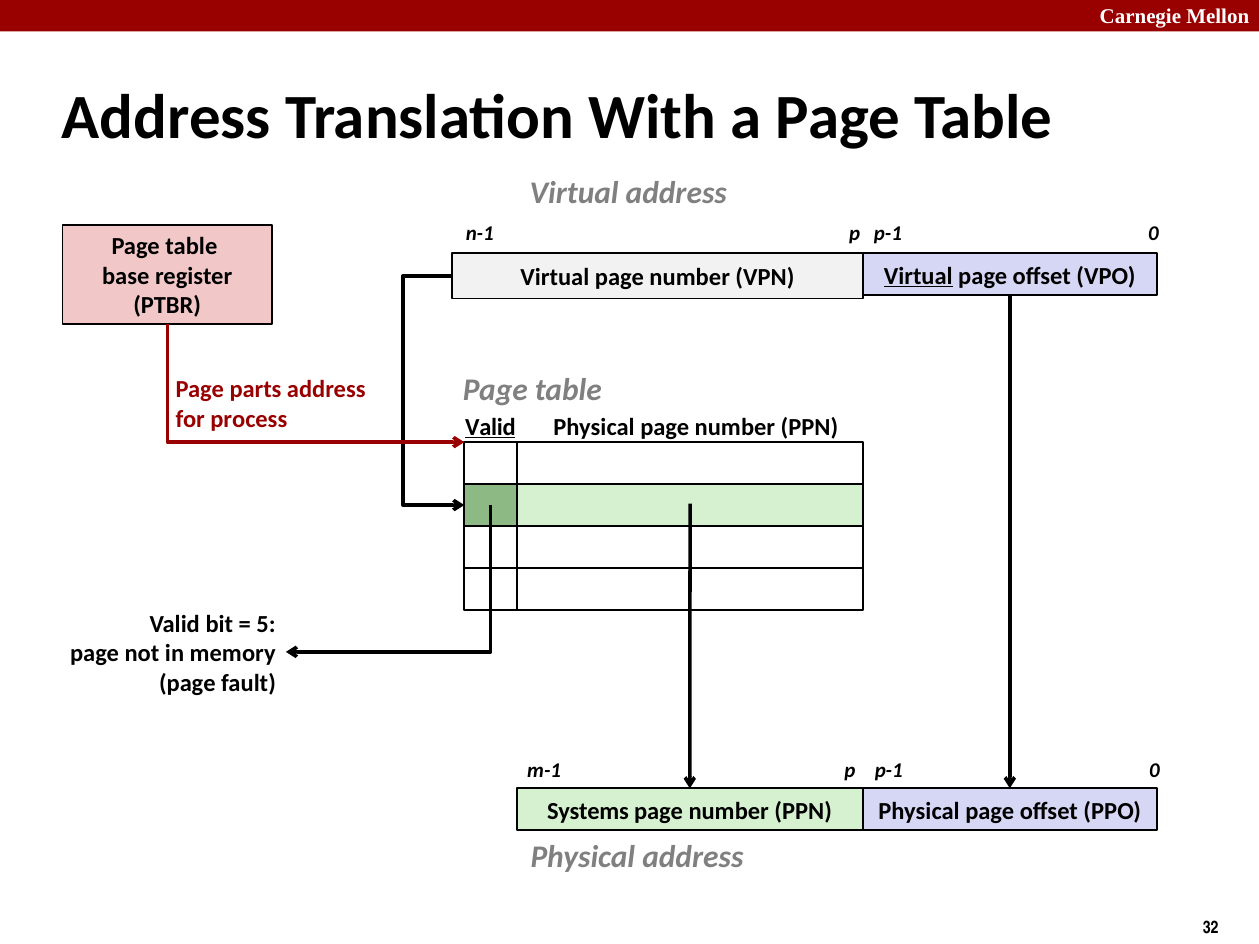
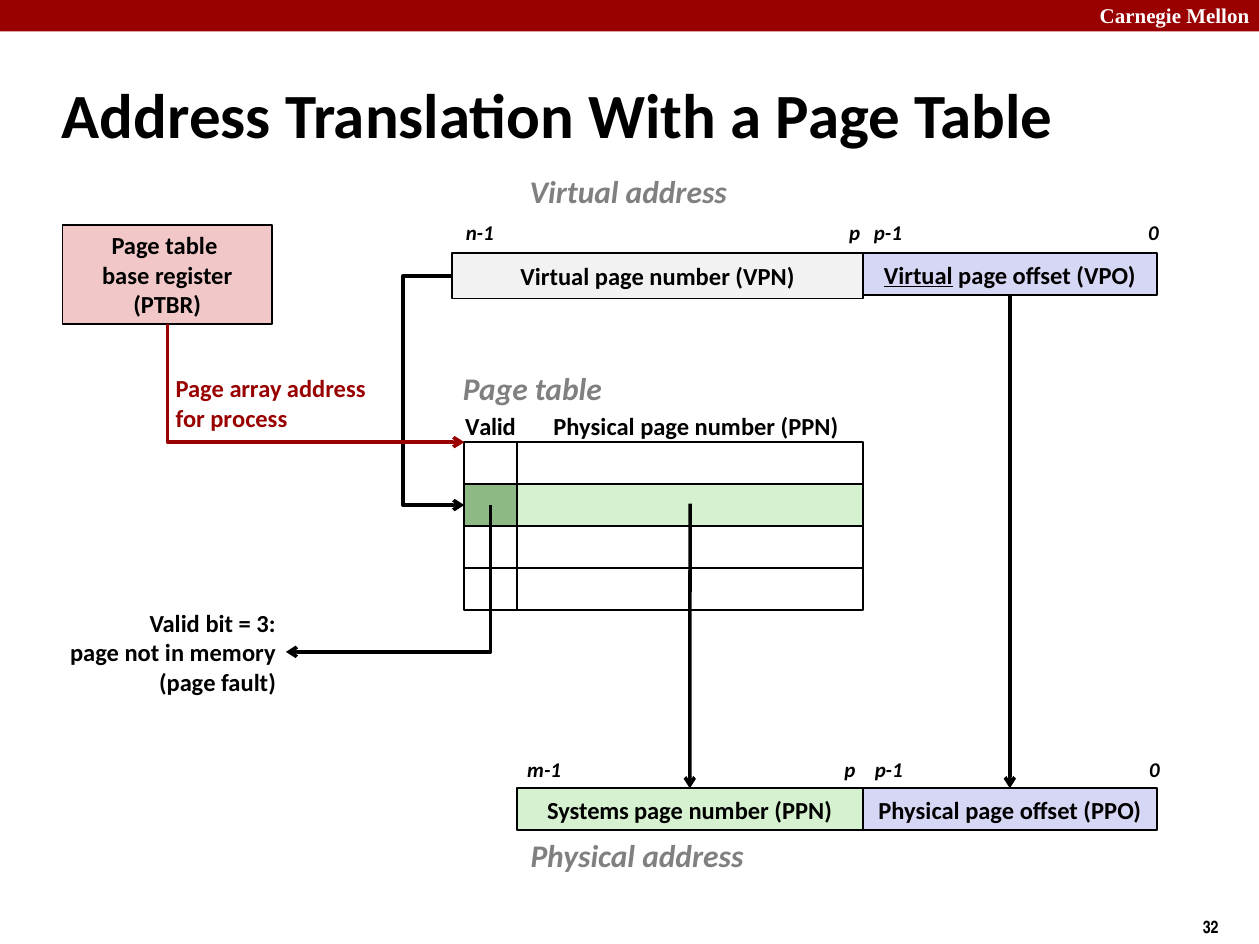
parts: parts -> array (256, 390)
Valid underline: present -> none (490, 427)
5: 5 -> 3 (266, 625)
